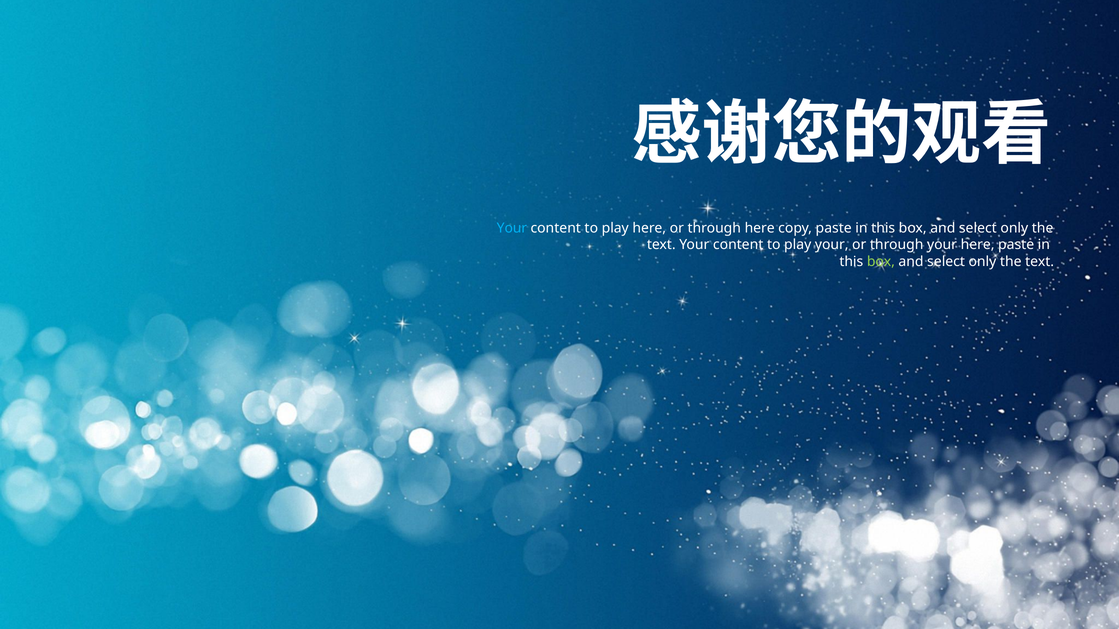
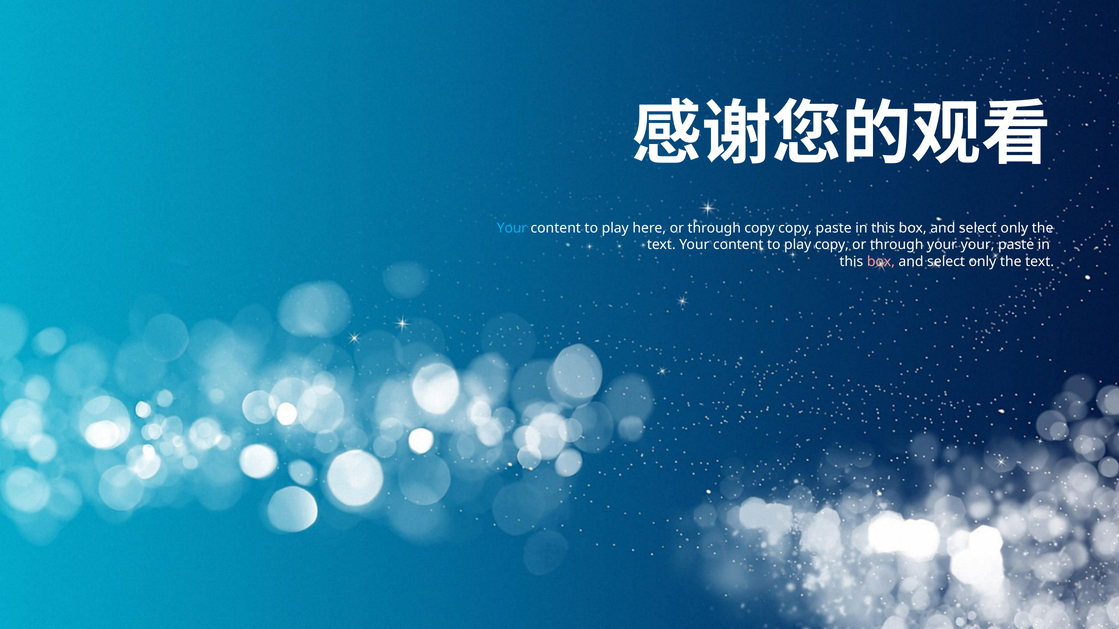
through here: here -> copy (760, 228)
play your: your -> copy (832, 245)
your here: here -> your (978, 245)
box colour: light green -> pink (881, 262)
